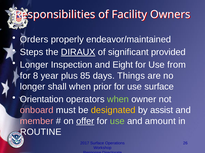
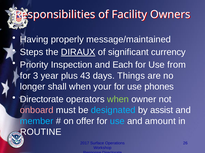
Orders: Orders -> Having (34, 40)
endeavor/maintained: endeavor/maintained -> message/maintained (129, 40)
provided: provided -> currency (168, 52)
Longer: Longer -> Priority (34, 65)
Eight: Eight -> Each (123, 65)
8: 8 -> 3 (36, 76)
85: 85 -> 43 (85, 76)
prior: prior -> your (102, 87)
use surface: surface -> phones (159, 87)
Orientation: Orientation -> Directorate (42, 100)
designated colour: yellow -> light blue (113, 111)
member colour: pink -> light blue (37, 122)
offer underline: present -> none (85, 122)
use colour: light green -> light blue (117, 122)
